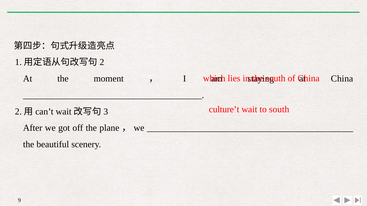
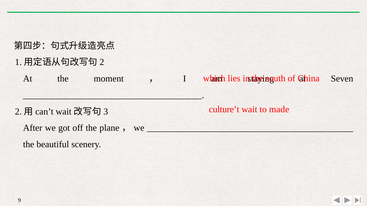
China: China -> Seven (342, 79)
to south: south -> made (279, 110)
